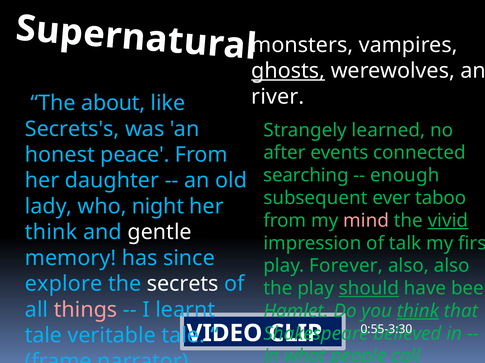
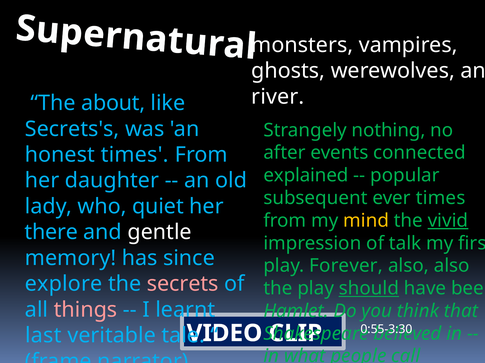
ghosts underline: present -> none (288, 71)
learned: learned -> nothing (389, 130)
honest peace: peace -> times (135, 155)
searching: searching -> explained (306, 176)
enough: enough -> popular (405, 176)
ever taboo: taboo -> times (441, 198)
night: night -> quiet (158, 207)
mind colour: pink -> yellow (366, 221)
think: think -> there (51, 233)
secrets colour: white -> pink (183, 284)
think underline: present -> none (418, 312)
tale: tale -> last (43, 336)
